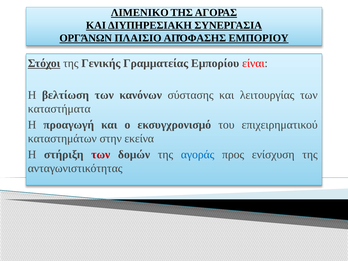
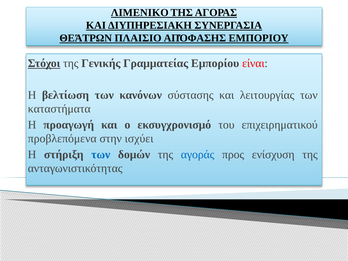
ΟΡΓΆΝΩΝ: ΟΡΓΆΝΩΝ -> ΘΕΆΤΡΩΝ (86, 38)
καταστημάτων: καταστημάτων -> προβλεπόμενα (62, 139)
εκείνα: εκείνα -> ισχύει (139, 139)
των colour: red -> blue (101, 154)
